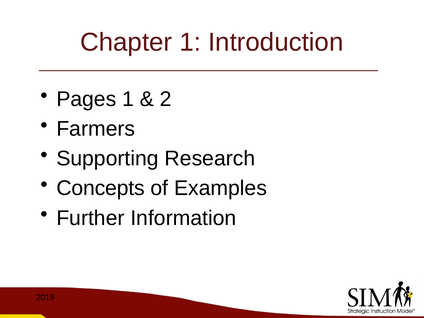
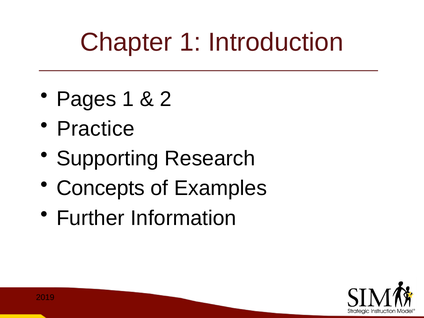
Farmers: Farmers -> Practice (96, 129)
